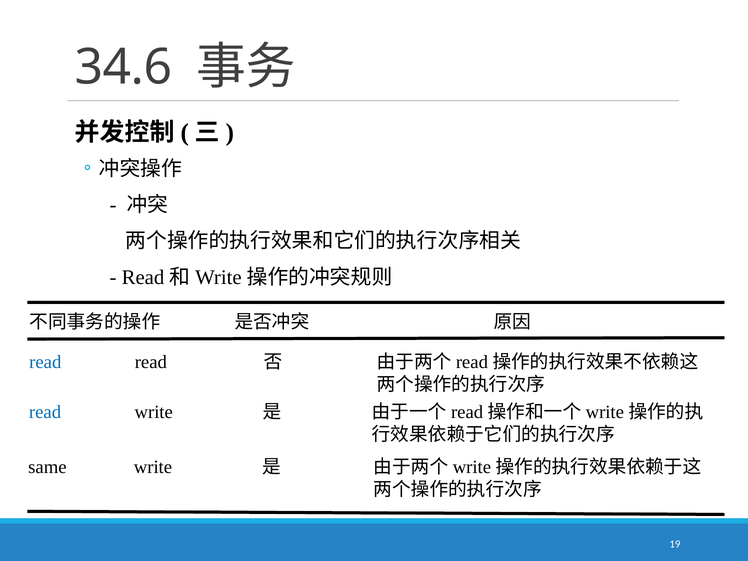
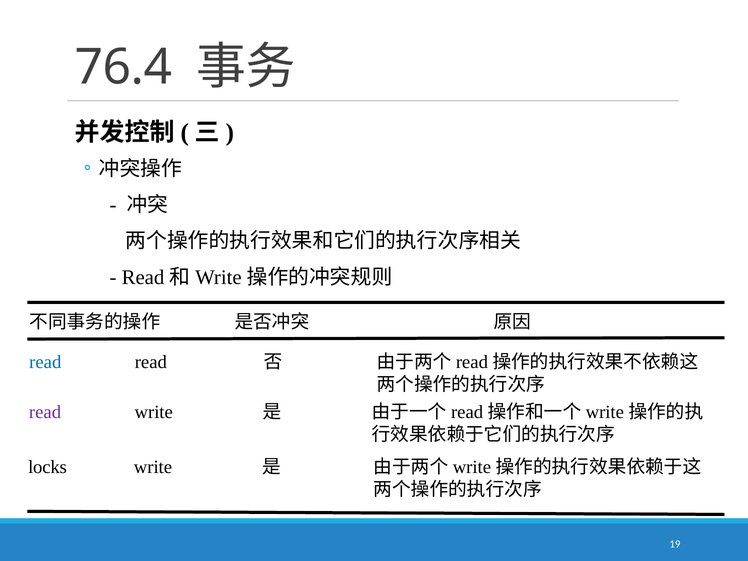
34.6: 34.6 -> 76.4 (124, 67)
read colour: blue -> purple (45, 412)
same: same -> locks (47, 467)
